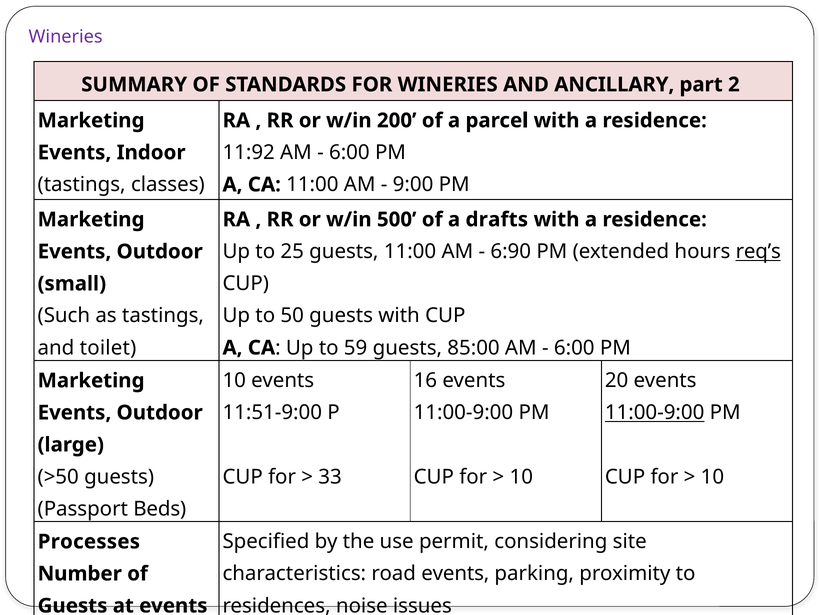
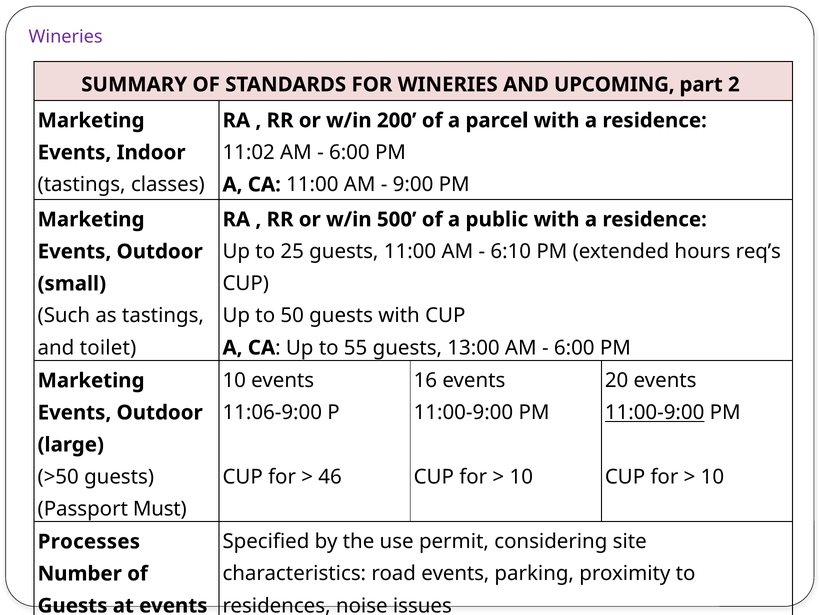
ANCILLARY: ANCILLARY -> UPCOMING (614, 85)
11:92: 11:92 -> 11:02 (249, 153)
drafts: drafts -> public (497, 220)
6:90: 6:90 -> 6:10 (511, 252)
req’s underline: present -> none (758, 252)
59: 59 -> 55 (356, 348)
85:00: 85:00 -> 13:00 (474, 348)
11:51-9:00: 11:51-9:00 -> 11:06-9:00 (272, 413)
33: 33 -> 46 (330, 477)
Beds: Beds -> Must (160, 509)
